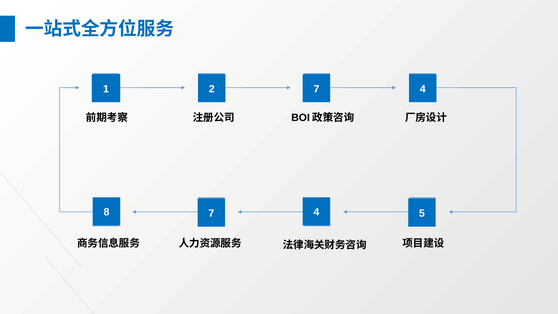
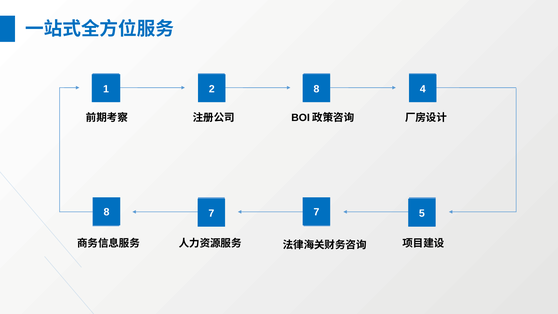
2 7: 7 -> 8 (316, 89)
4: 4 -> 7 (316, 212)
